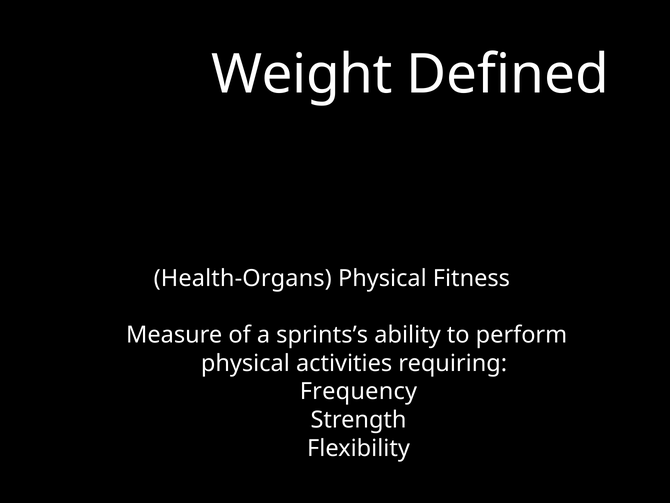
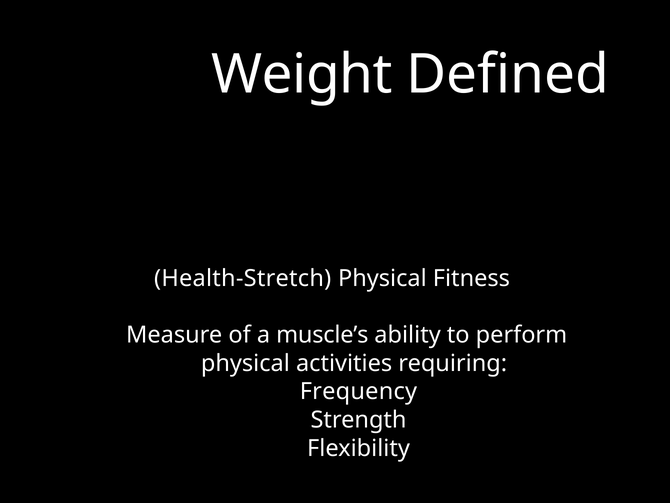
Health-Organs: Health-Organs -> Health-Stretch (243, 278)
sprints’s: sprints’s -> muscle’s (322, 335)
